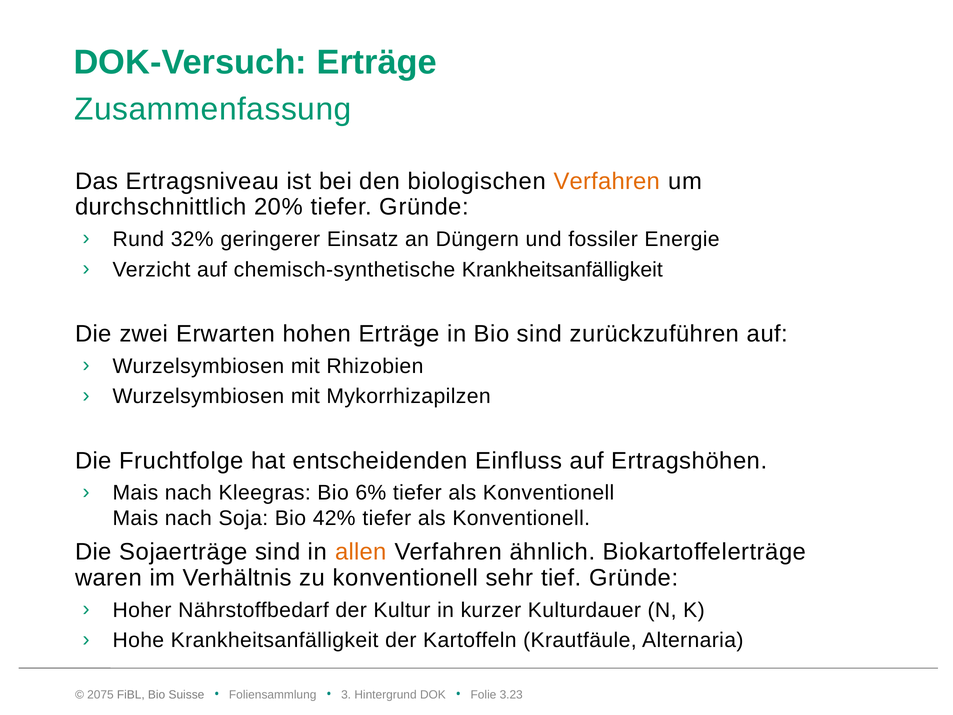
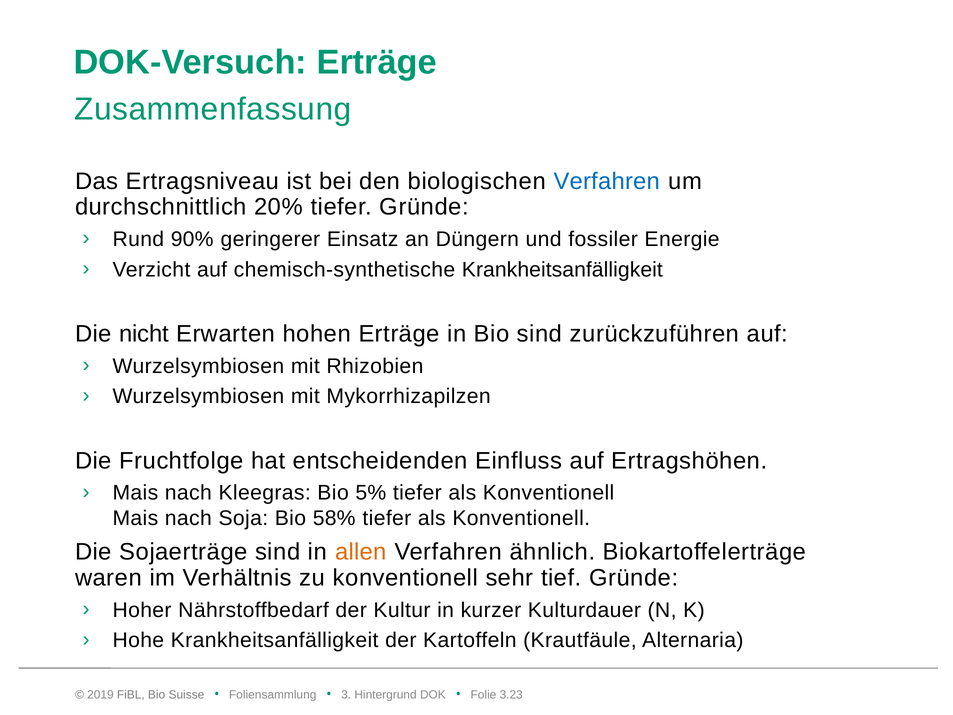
Verfahren colour: orange -> blue (607, 181)
32%: 32% -> 90% (192, 239)
zwei: zwei -> nicht (144, 334)
6%: 6% -> 5% (371, 493)
42%: 42% -> 58% (334, 518)
2075: 2075 -> 2019 (100, 694)
